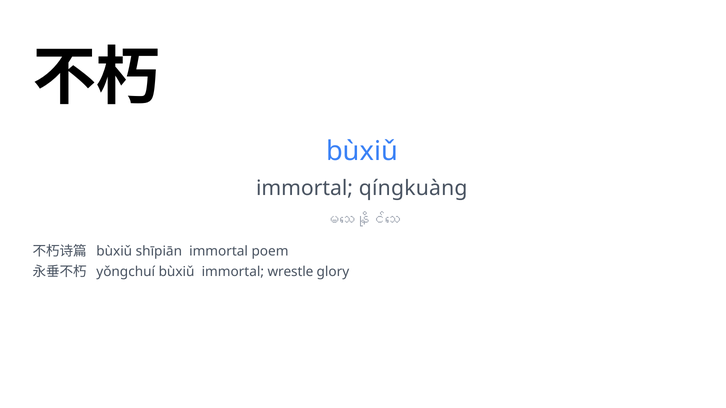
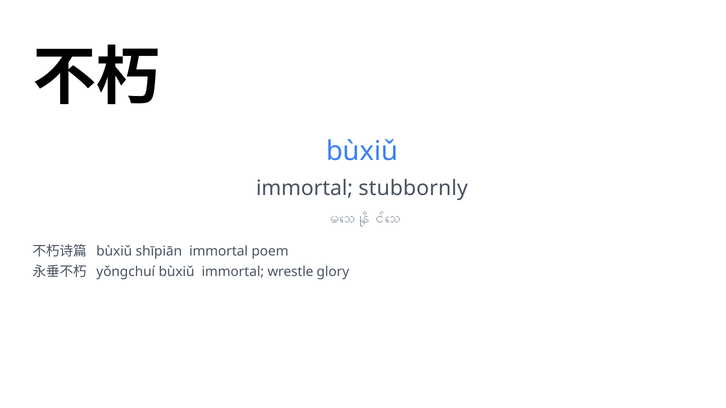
qíngkuàng: qíngkuàng -> stubbornly (413, 188)
